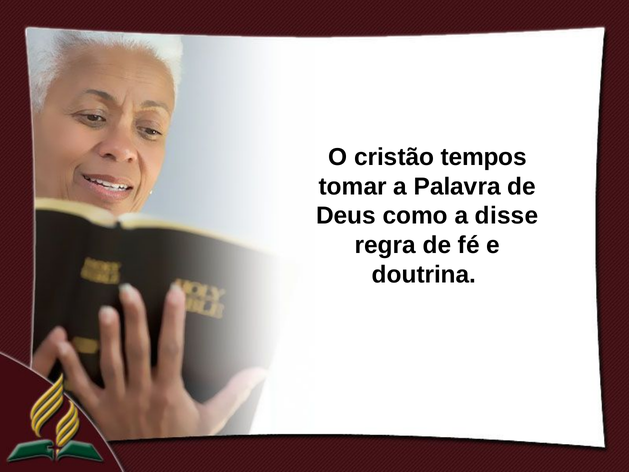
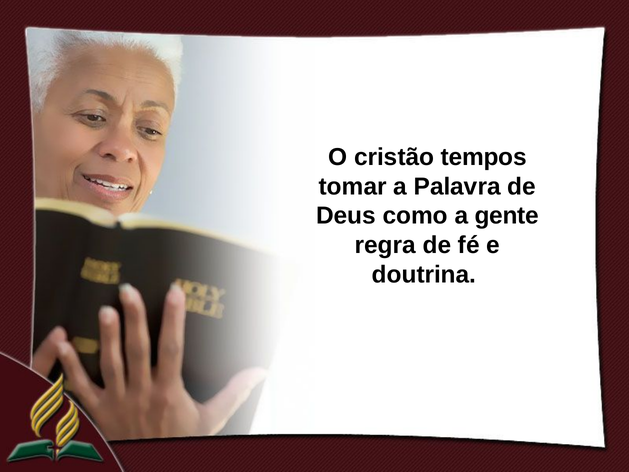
disse: disse -> gente (507, 216)
